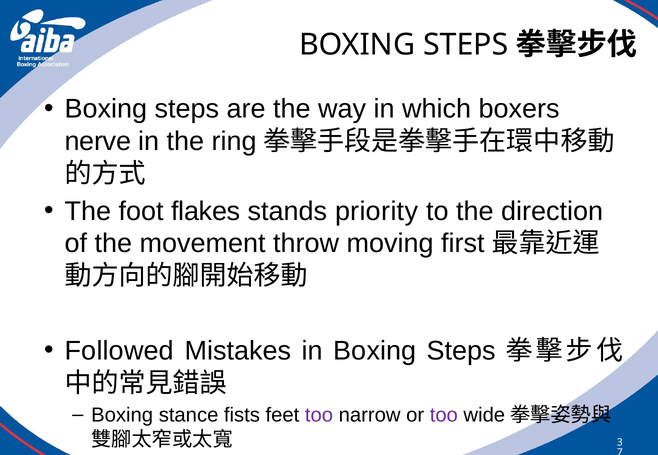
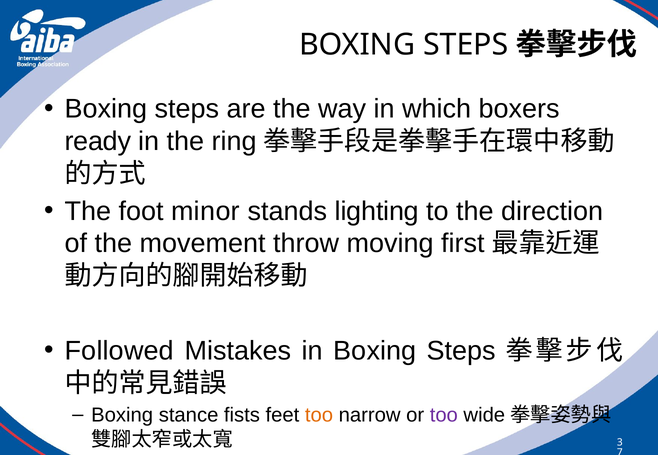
nerve: nerve -> ready (98, 142)
flakes: flakes -> minor (205, 211)
priority: priority -> lighting (377, 211)
too colour: purple -> orange (319, 416)
